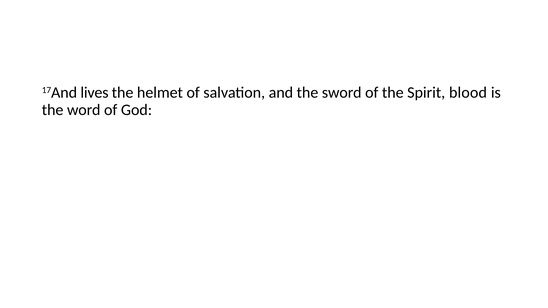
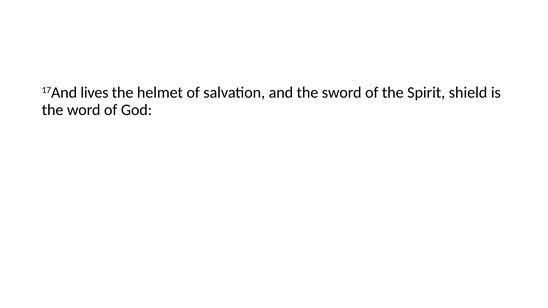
blood: blood -> shield (468, 93)
